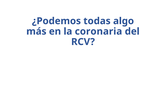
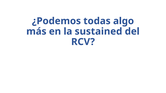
coronaria: coronaria -> sustained (98, 32)
